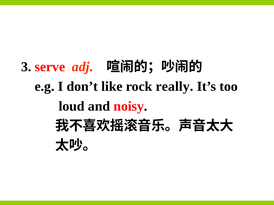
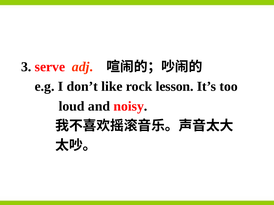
really: really -> lesson (175, 87)
